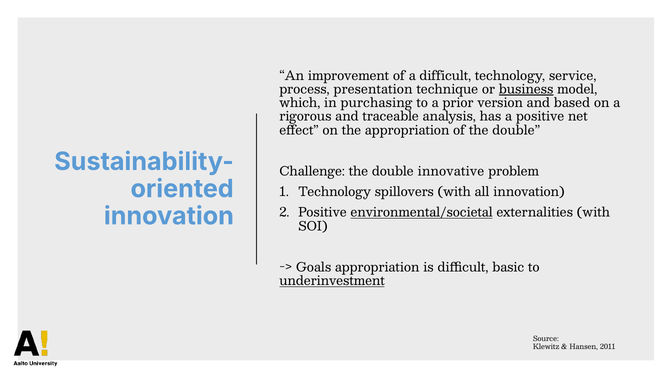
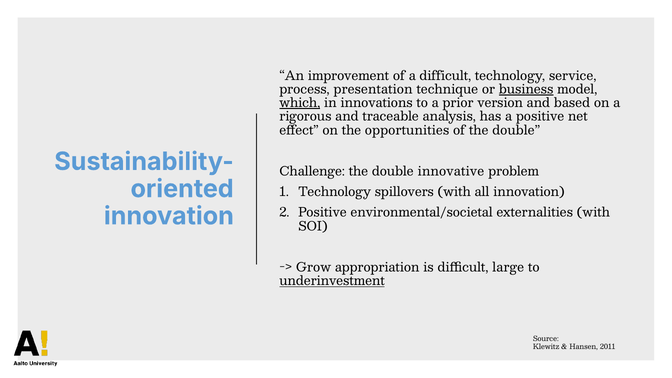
which underline: none -> present (300, 103)
purchasing: purchasing -> innovations (377, 103)
the appropriation: appropriation -> opportunities (407, 130)
environmental/societal underline: present -> none (422, 213)
Goals: Goals -> Grow (314, 268)
basic: basic -> large (508, 268)
